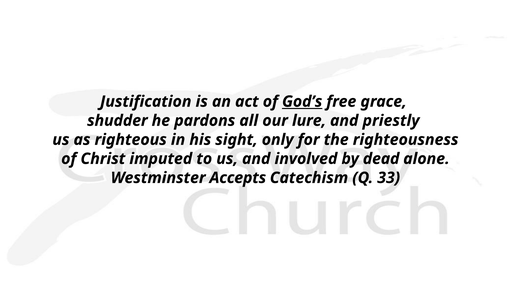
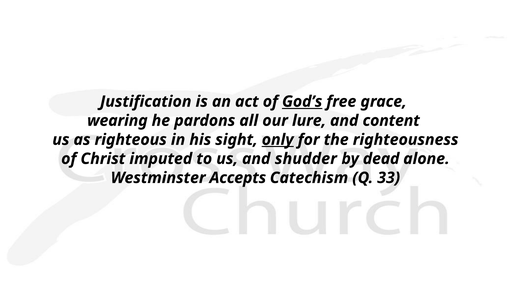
shudder: shudder -> wearing (117, 120)
priestly: priestly -> content (391, 120)
only underline: none -> present (278, 140)
involved: involved -> shudder (306, 159)
